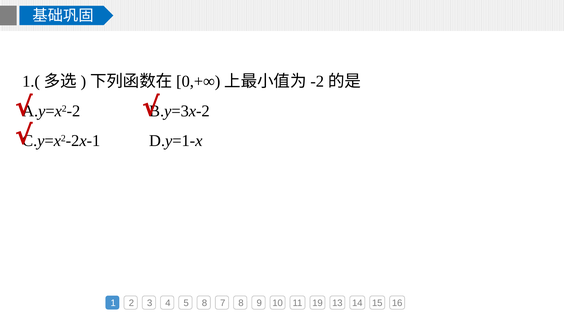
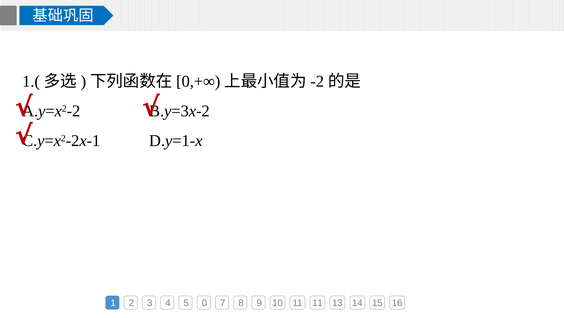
5 8: 8 -> 0 (204, 302)
11 19: 19 -> 11 (317, 302)
